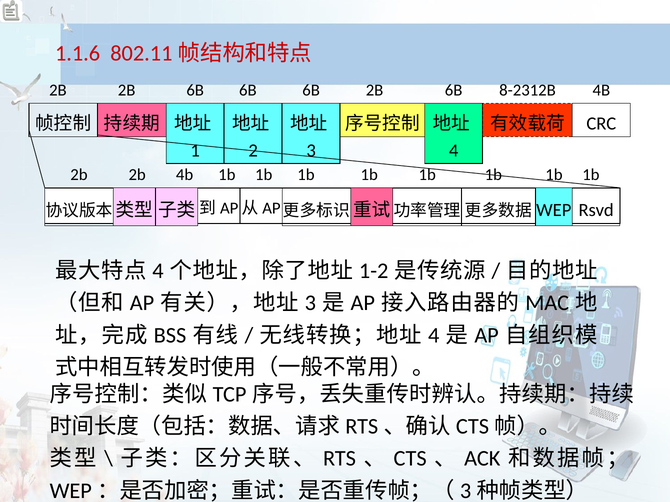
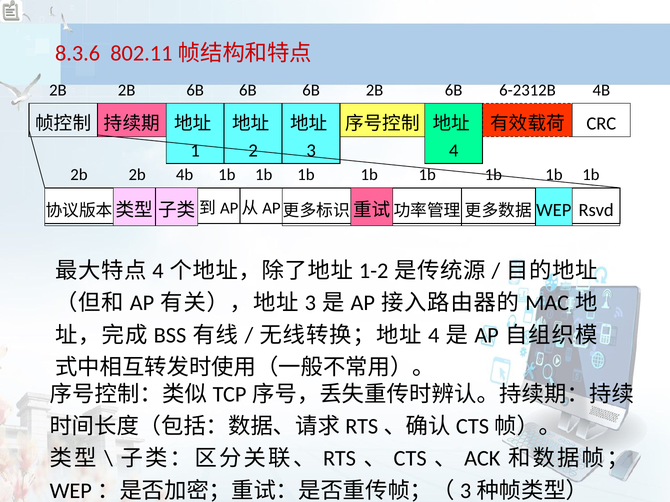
1.1.6: 1.1.6 -> 8.3.6 (78, 53)
8-2312B: 8-2312B -> 6-2312B (528, 90)
